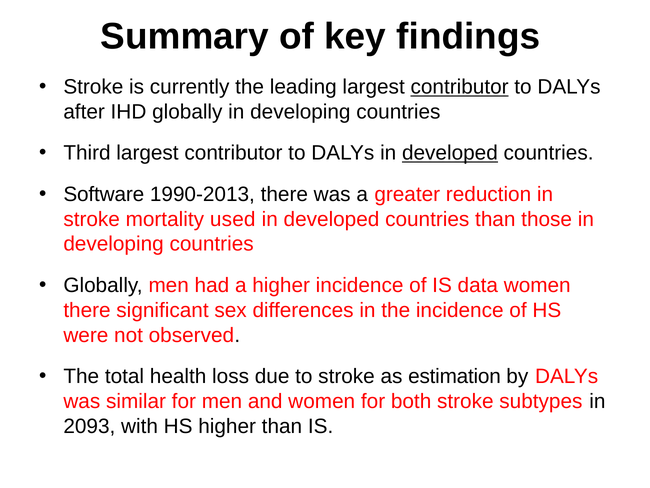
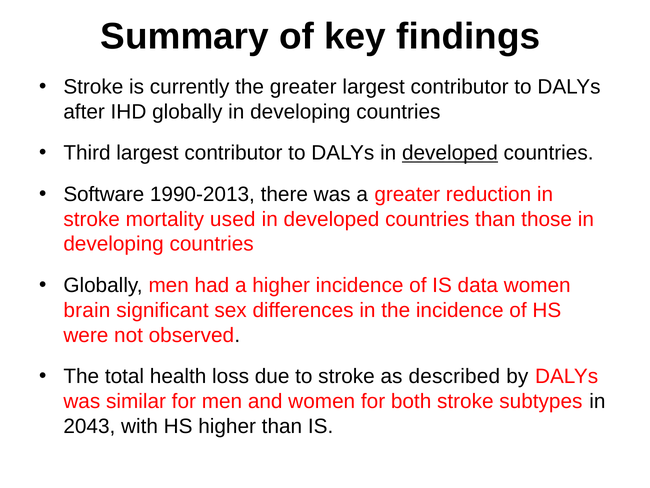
the leading: leading -> greater (303, 87)
contributor underline: present -> none (460, 87)
there: there -> brain (87, 310)
estimation: estimation -> described (454, 376)
2093: 2093 -> 2043 (89, 426)
